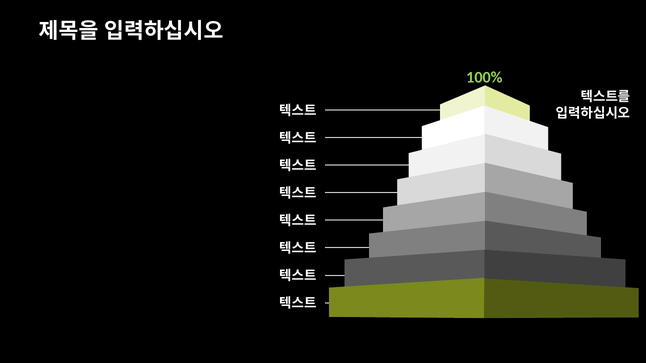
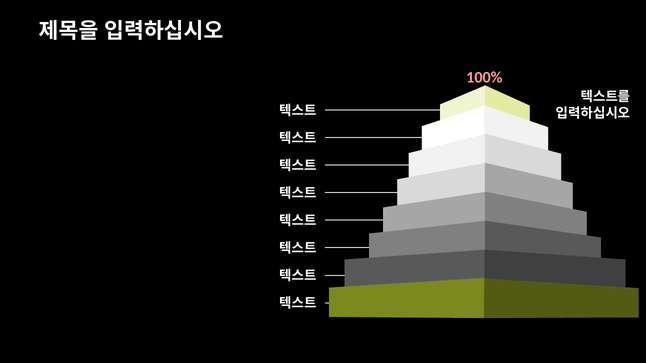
100% colour: light green -> pink (484, 78)
